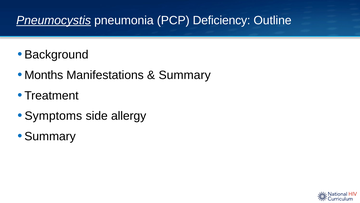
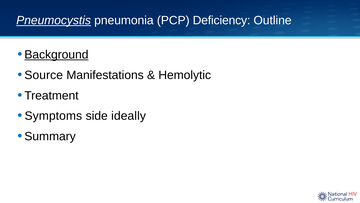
Background underline: none -> present (56, 55)
Months: Months -> Source (44, 75)
Summary: Summary -> Hemolytic (185, 75)
allergy: allergy -> ideally (129, 116)
